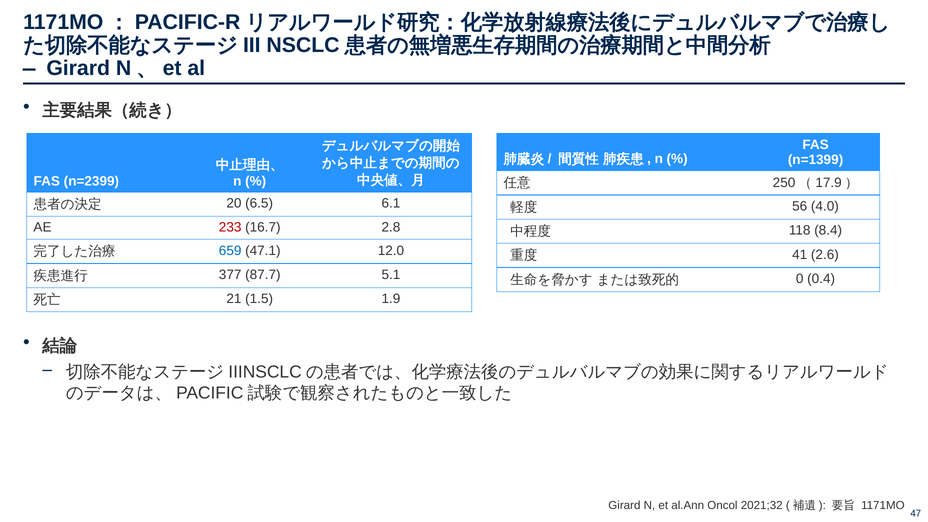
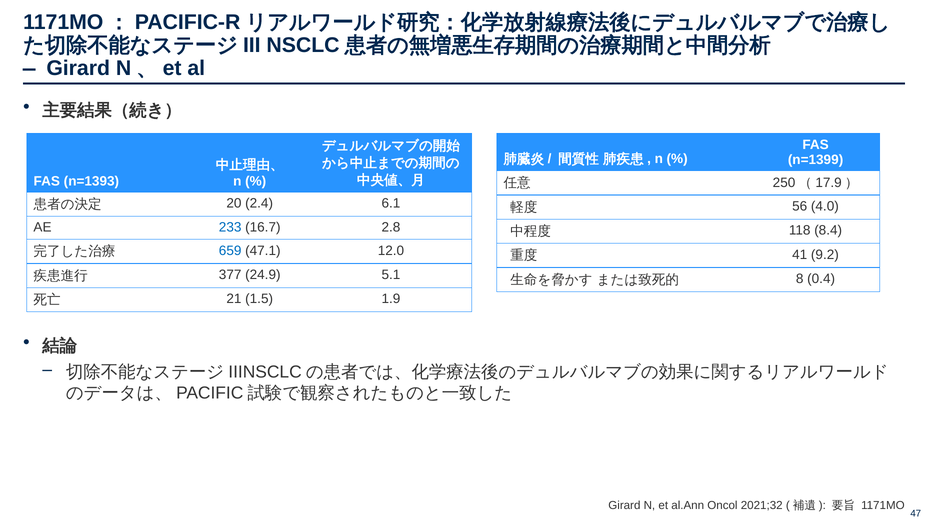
n=2399: n=2399 -> n=1393 (91, 181)
6.5: 6.5 -> 2.4 (259, 203)
233 colour: red -> blue (230, 227)
2.6: 2.6 -> 9.2 (825, 255)
87.7: 87.7 -> 24.9 (263, 275)
0: 0 -> 8 (800, 279)
